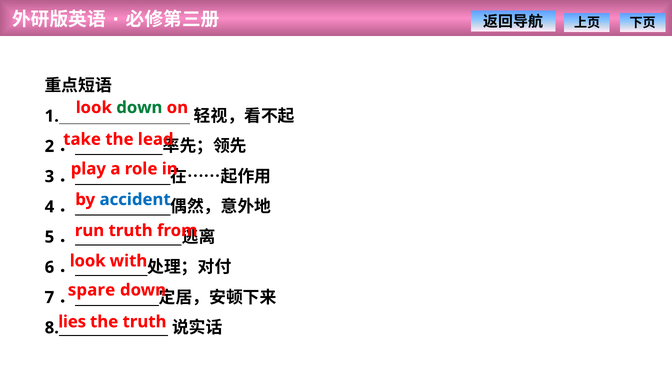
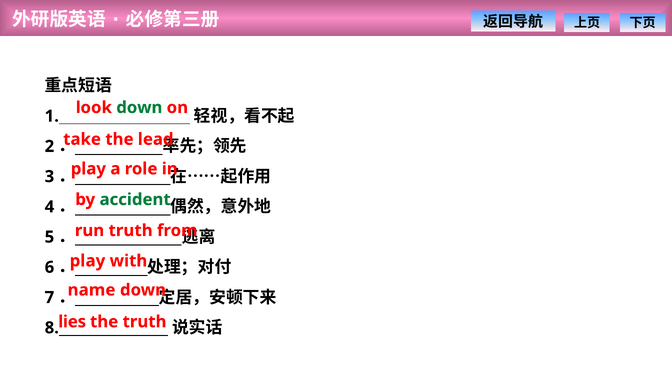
accident colour: blue -> green (135, 200)
look: look -> play (87, 261)
spare: spare -> name (92, 290)
